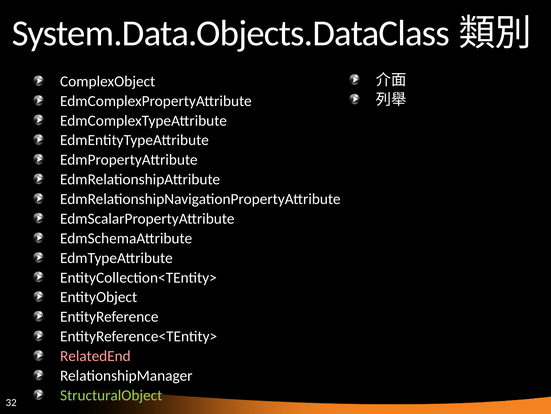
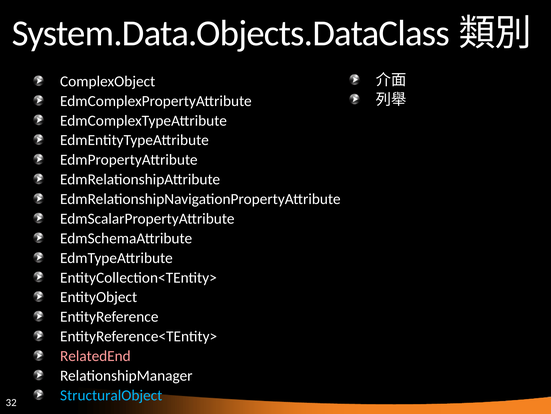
StructuralObject colour: light green -> light blue (111, 395)
